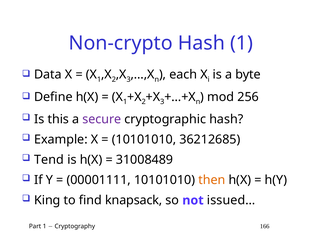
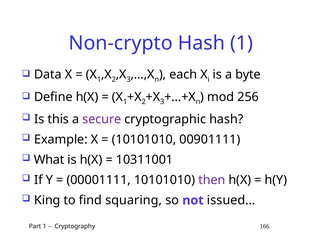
36212685: 36212685 -> 00901111 (210, 139)
Tend: Tend -> What (49, 159)
31008489: 31008489 -> 10311001 (145, 159)
then colour: orange -> purple (212, 180)
knapsack: knapsack -> squaring (134, 200)
